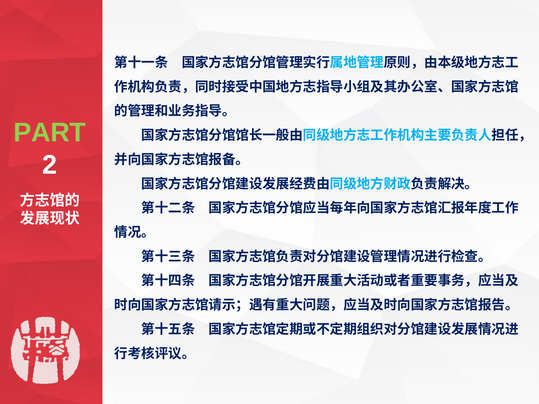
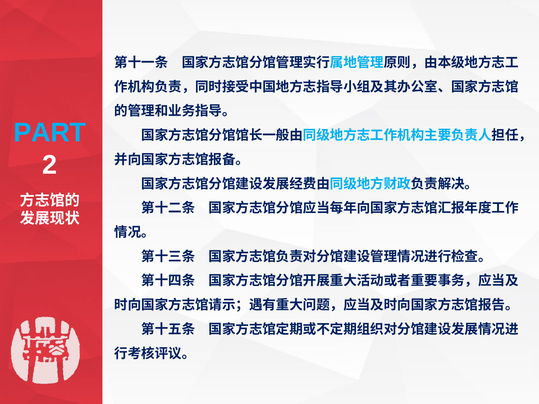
PART colour: light green -> light blue (50, 133)
